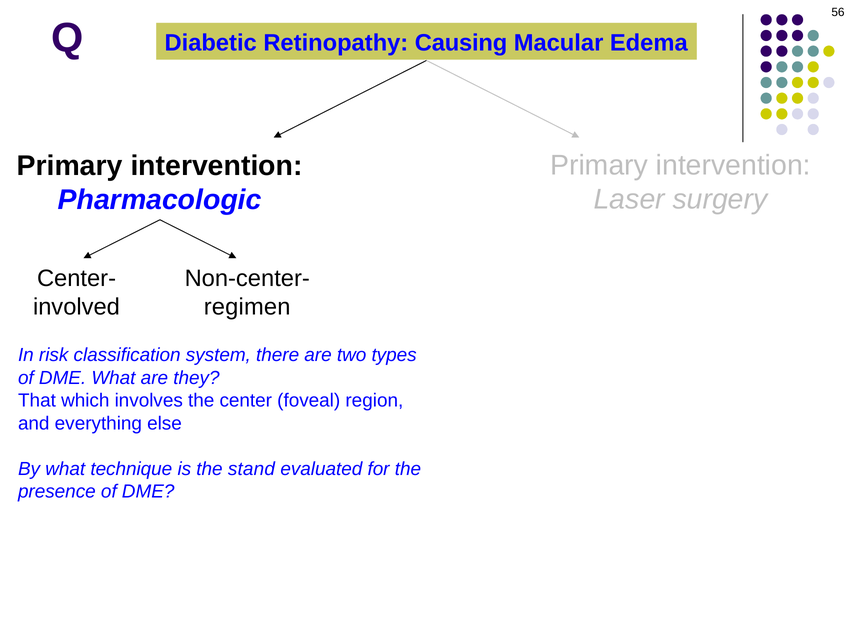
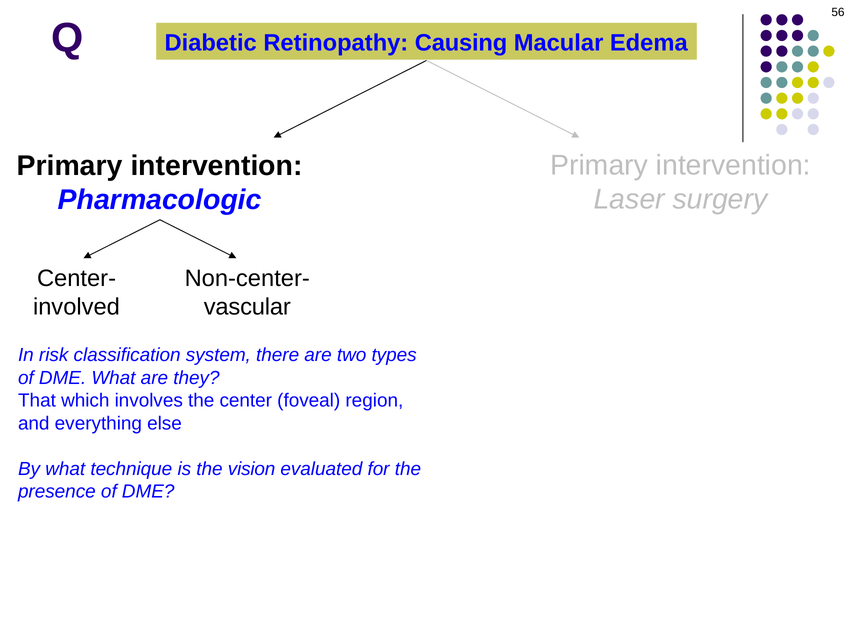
regimen: regimen -> vascular (247, 307)
stand: stand -> vision (252, 469)
